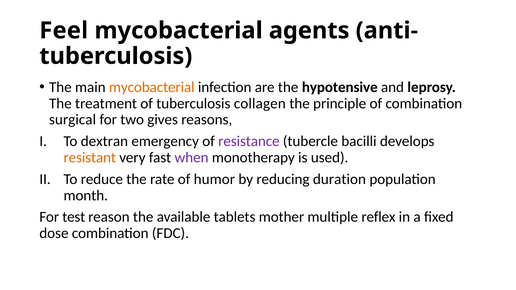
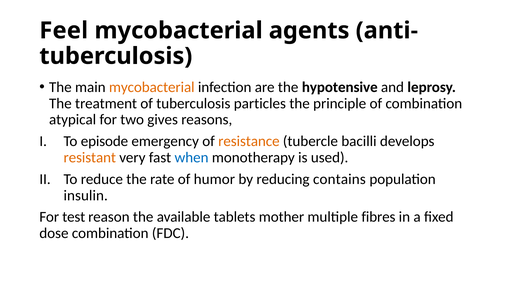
collagen: collagen -> particles (260, 103)
surgical: surgical -> atypical (73, 120)
dextran: dextran -> episode (104, 141)
resistance colour: purple -> orange (249, 141)
when colour: purple -> blue (192, 158)
duration: duration -> contains (339, 179)
month: month -> insulin (86, 196)
reflex: reflex -> fibres (378, 217)
